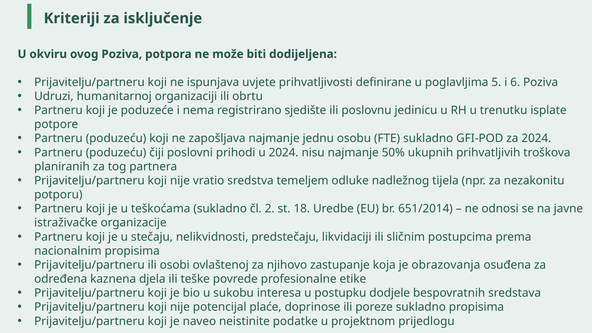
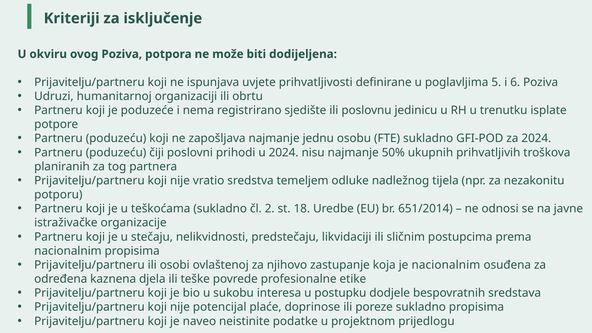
je obrazovanja: obrazovanja -> nacionalnim (446, 265)
